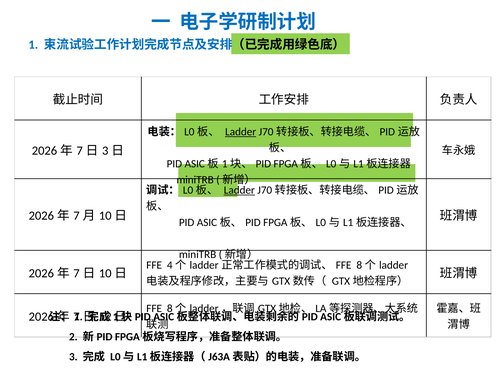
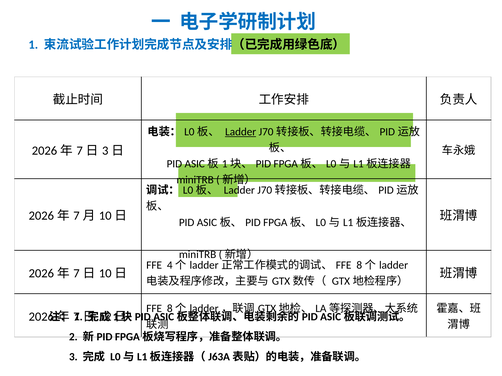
Ladder underline: present -> none (239, 191)
